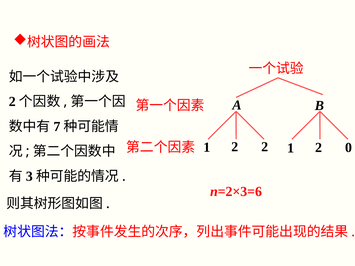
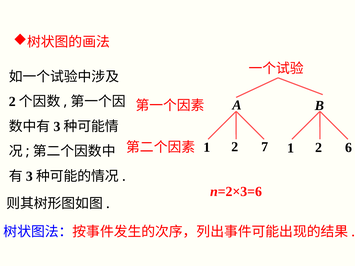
7: 7 -> 3 (57, 127)
2 2: 2 -> 7 (265, 147)
0: 0 -> 6 (348, 148)
